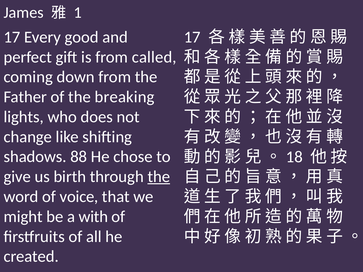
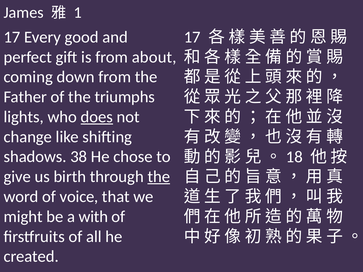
called: called -> about (154, 57)
breaking: breaking -> triumphs (125, 97)
does underline: none -> present (97, 117)
88: 88 -> 38 (79, 157)
